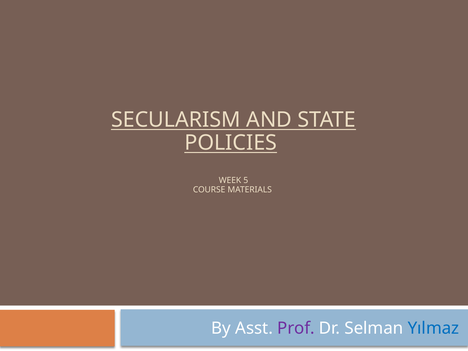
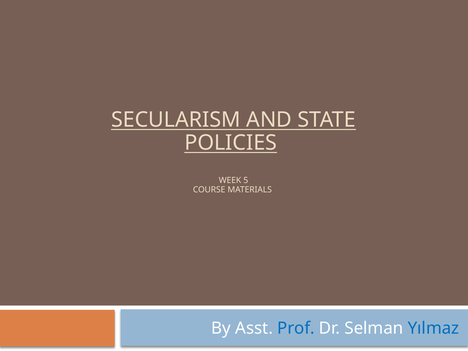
Prof colour: purple -> blue (296, 328)
